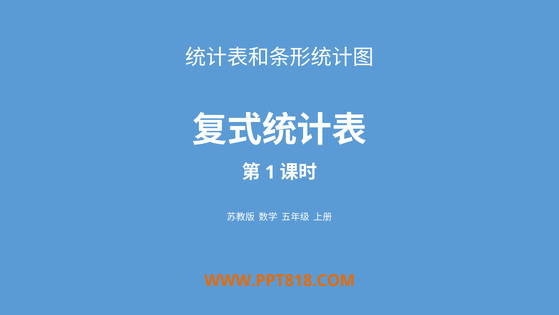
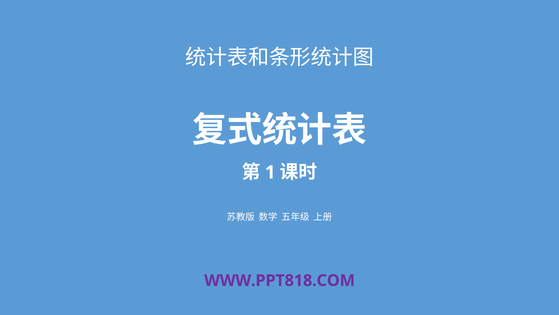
WWW.PPT818.COM colour: orange -> purple (280, 280)
